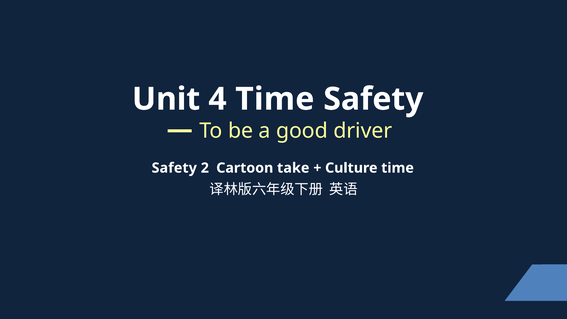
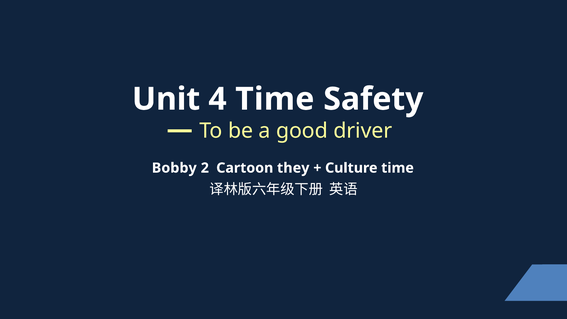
Safety: Safety -> Bobby (174, 168)
take: take -> they (293, 168)
